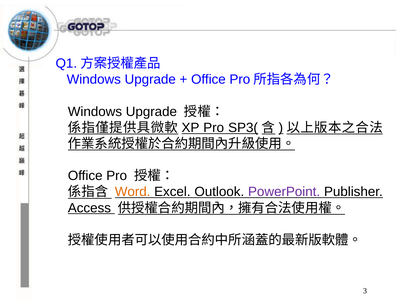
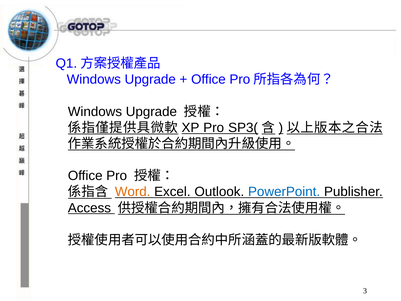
PowerPoint colour: purple -> blue (284, 192)
